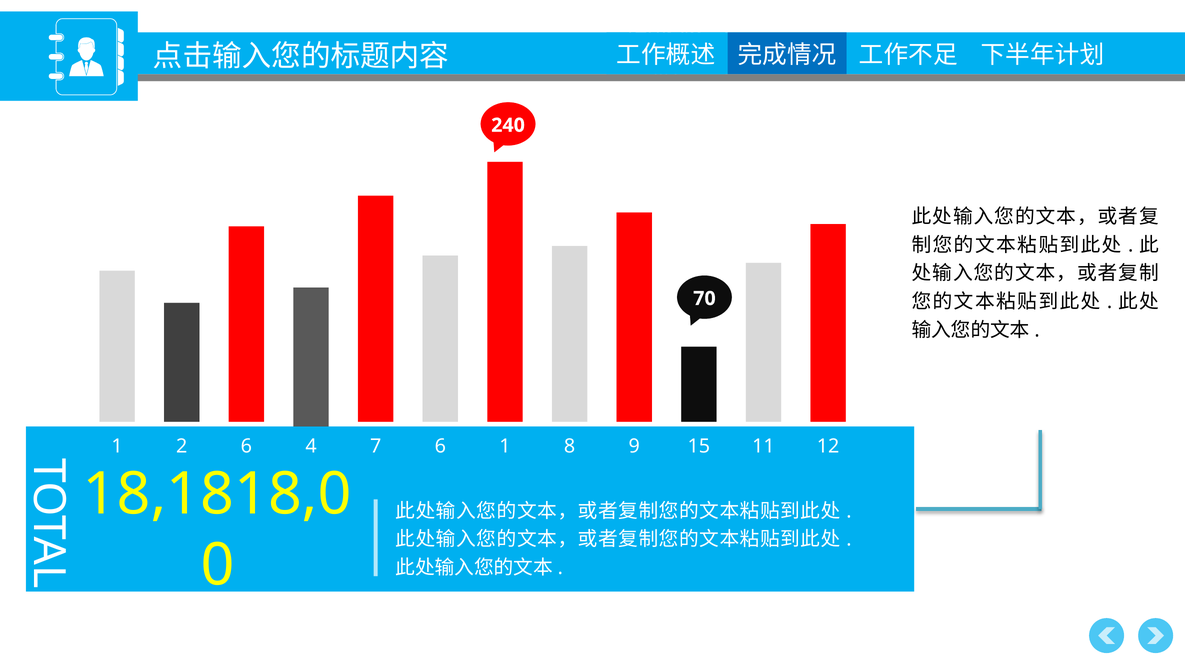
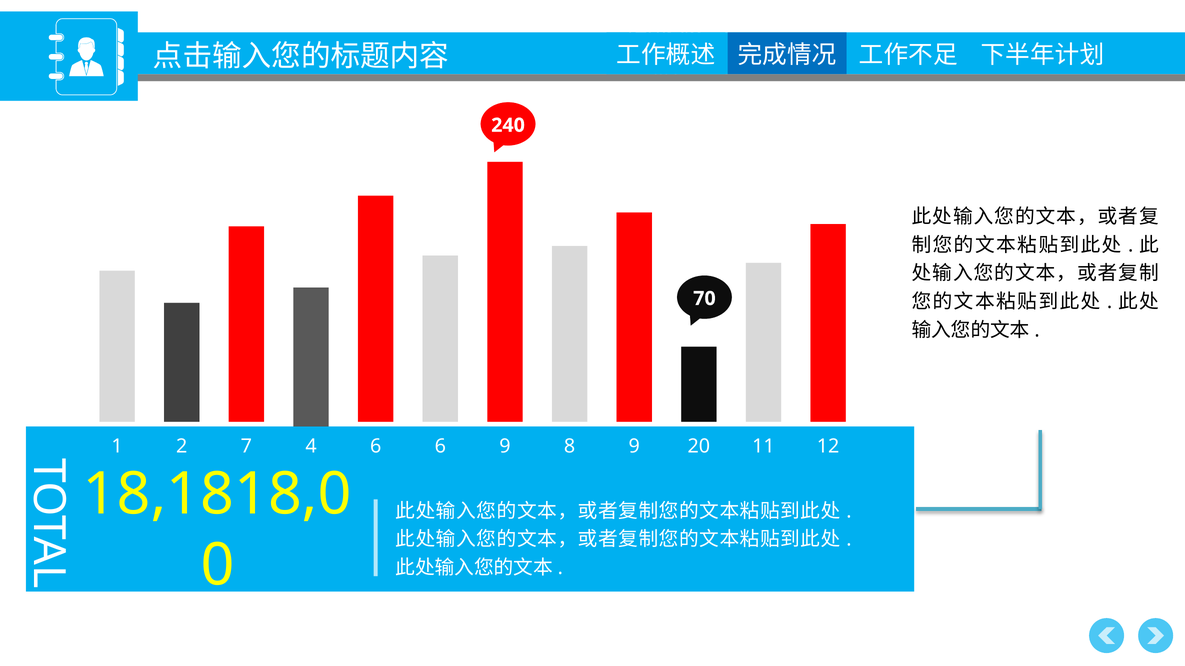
2 6: 6 -> 7 (246, 447)
4 7: 7 -> 6 (376, 447)
6 1: 1 -> 9 (505, 447)
15: 15 -> 20 (699, 447)
